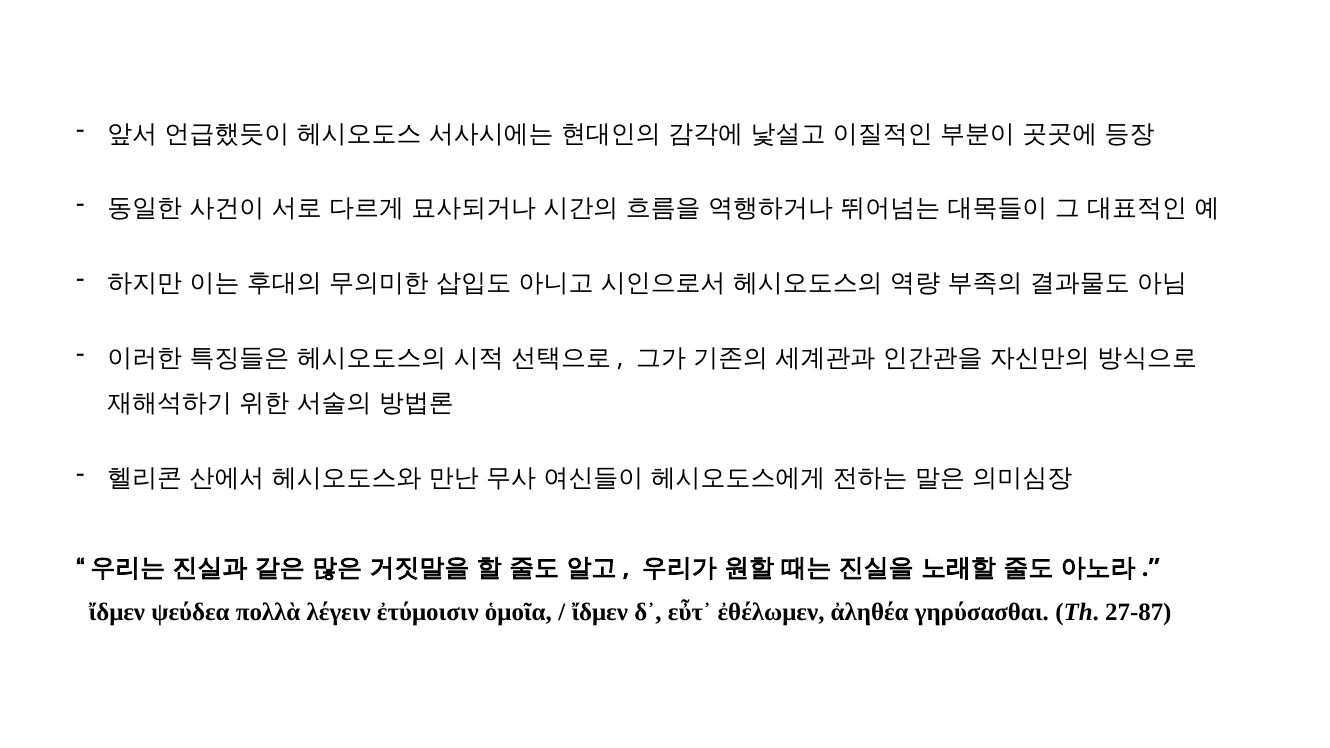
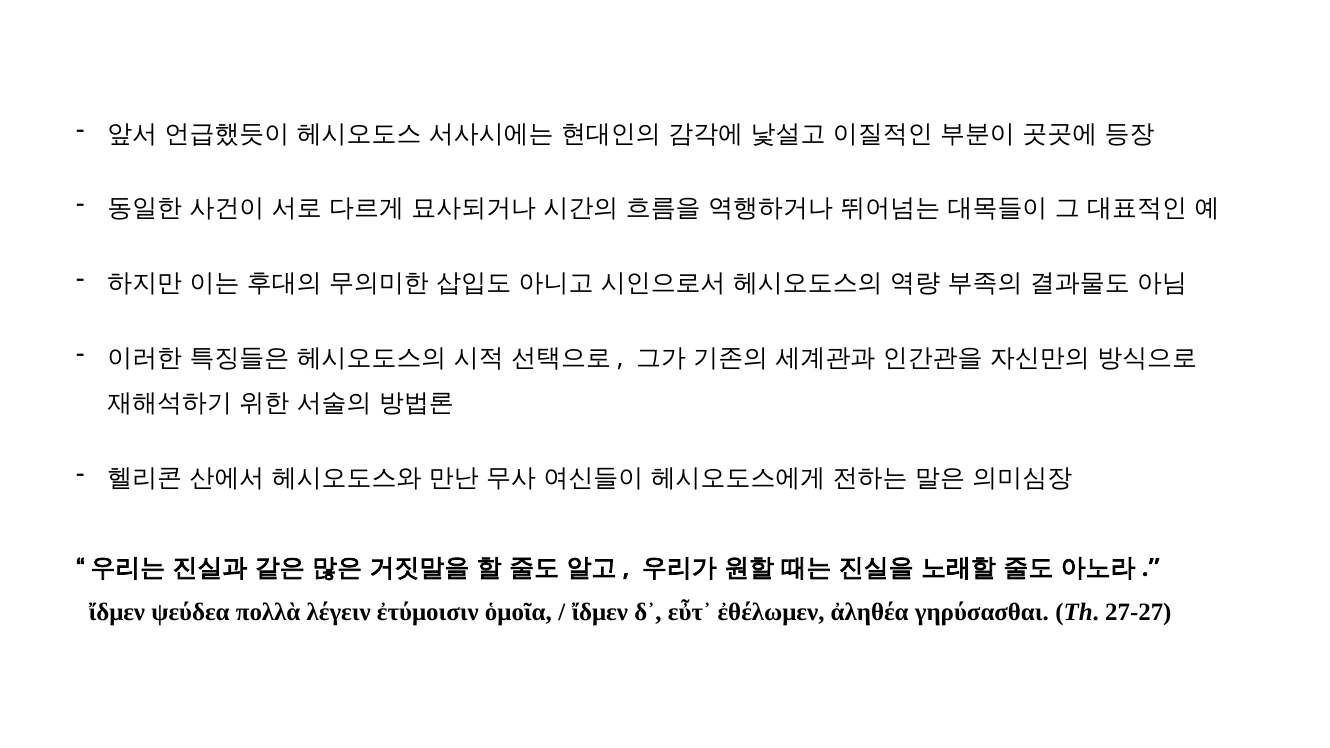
27-87: 27-87 -> 27-27 (1138, 613)
